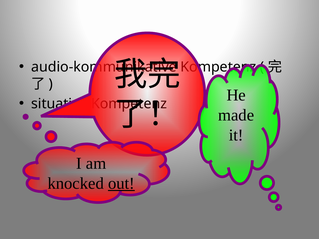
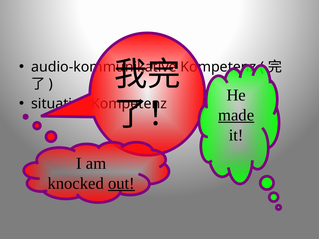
made underline: none -> present (236, 115)
